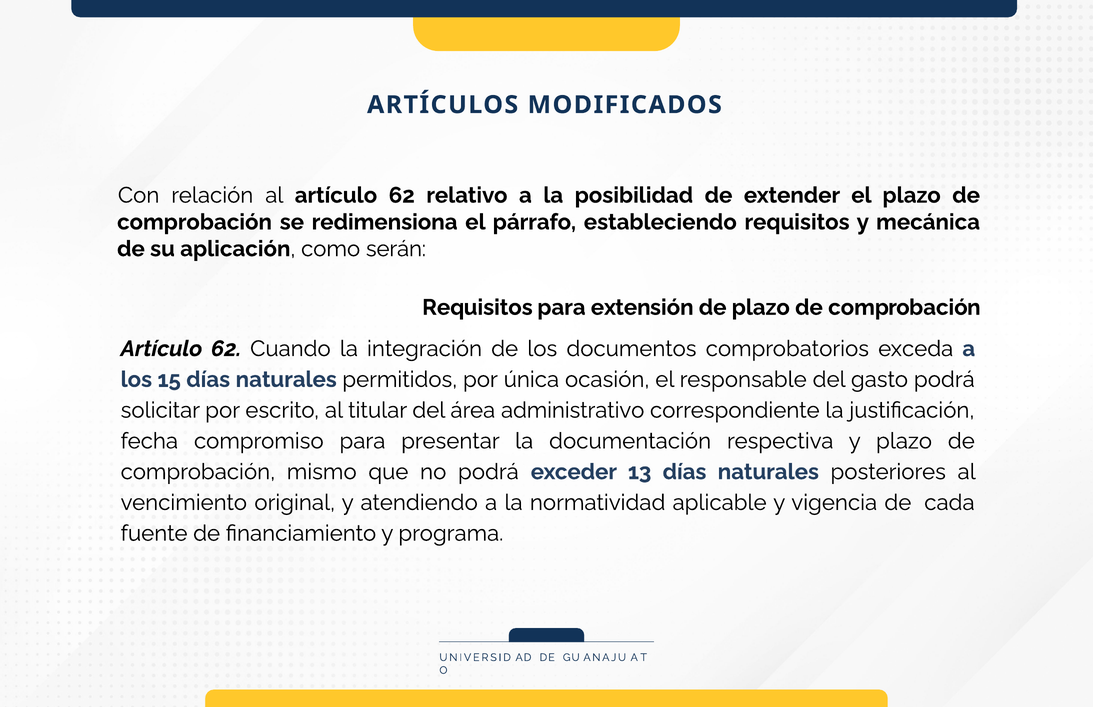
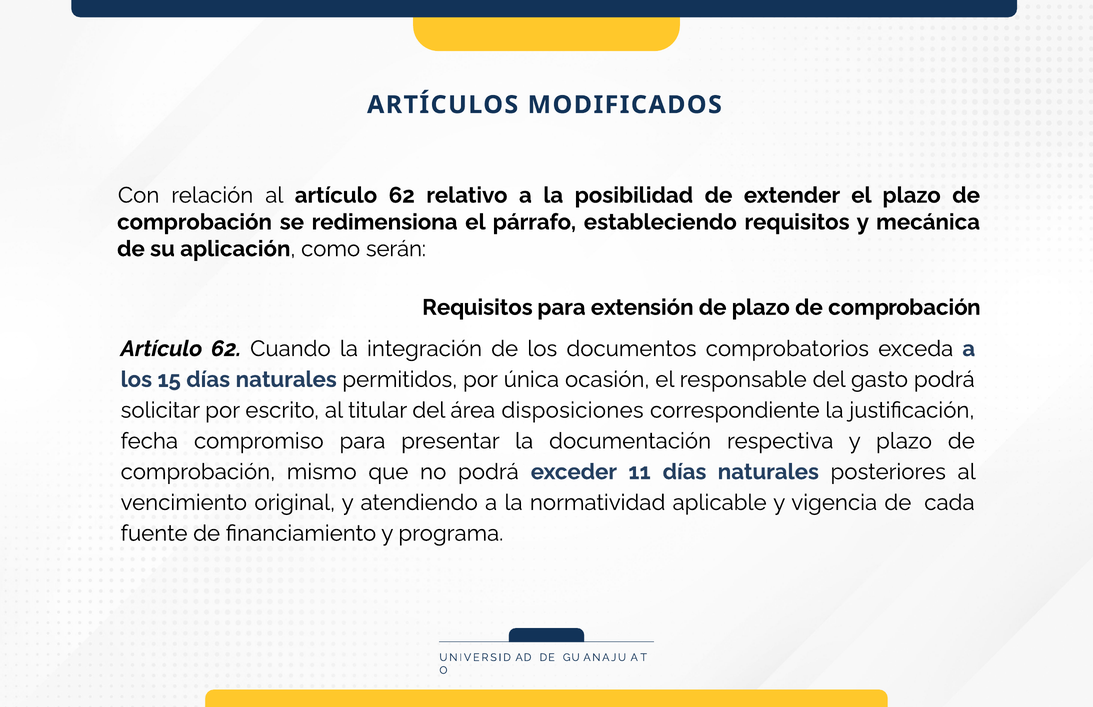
administrativo: administrativo -> disposiciones (573, 410)
13: 13 -> 11 (639, 472)
